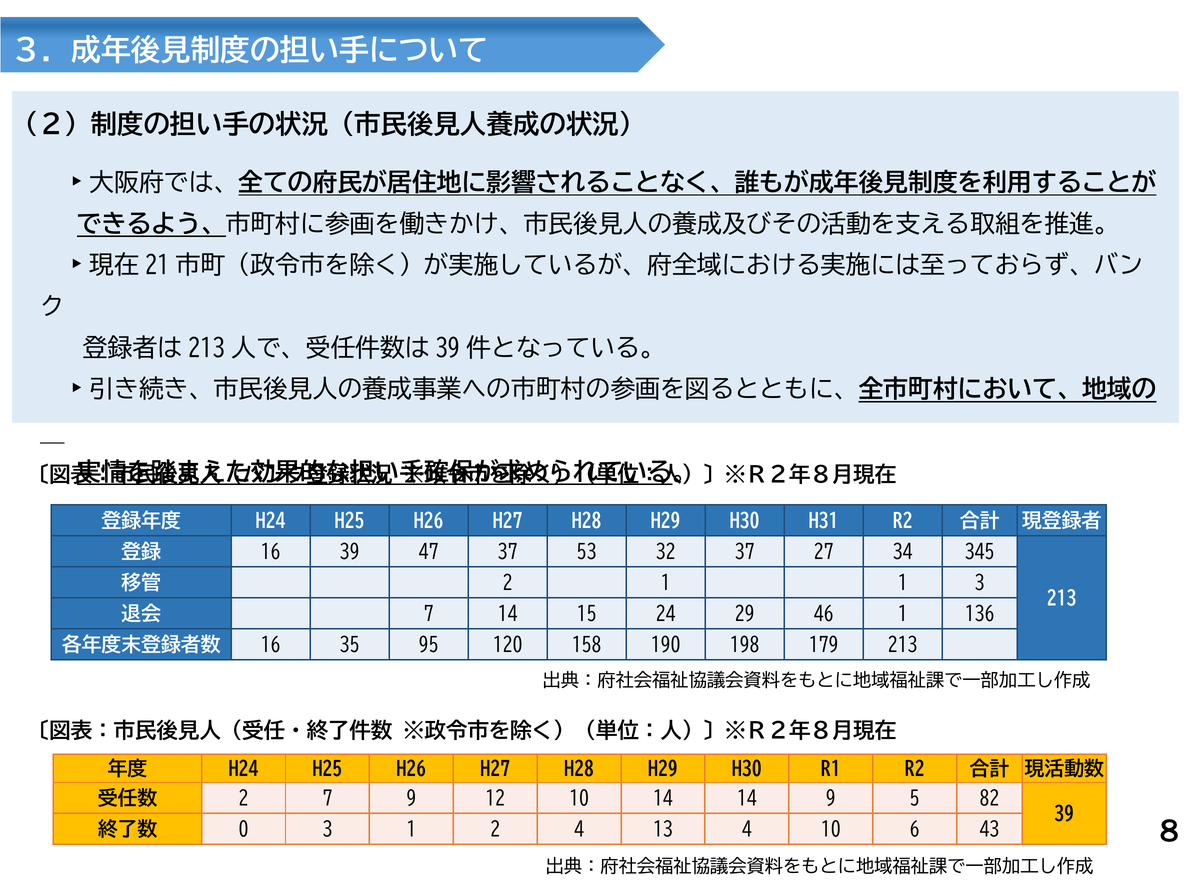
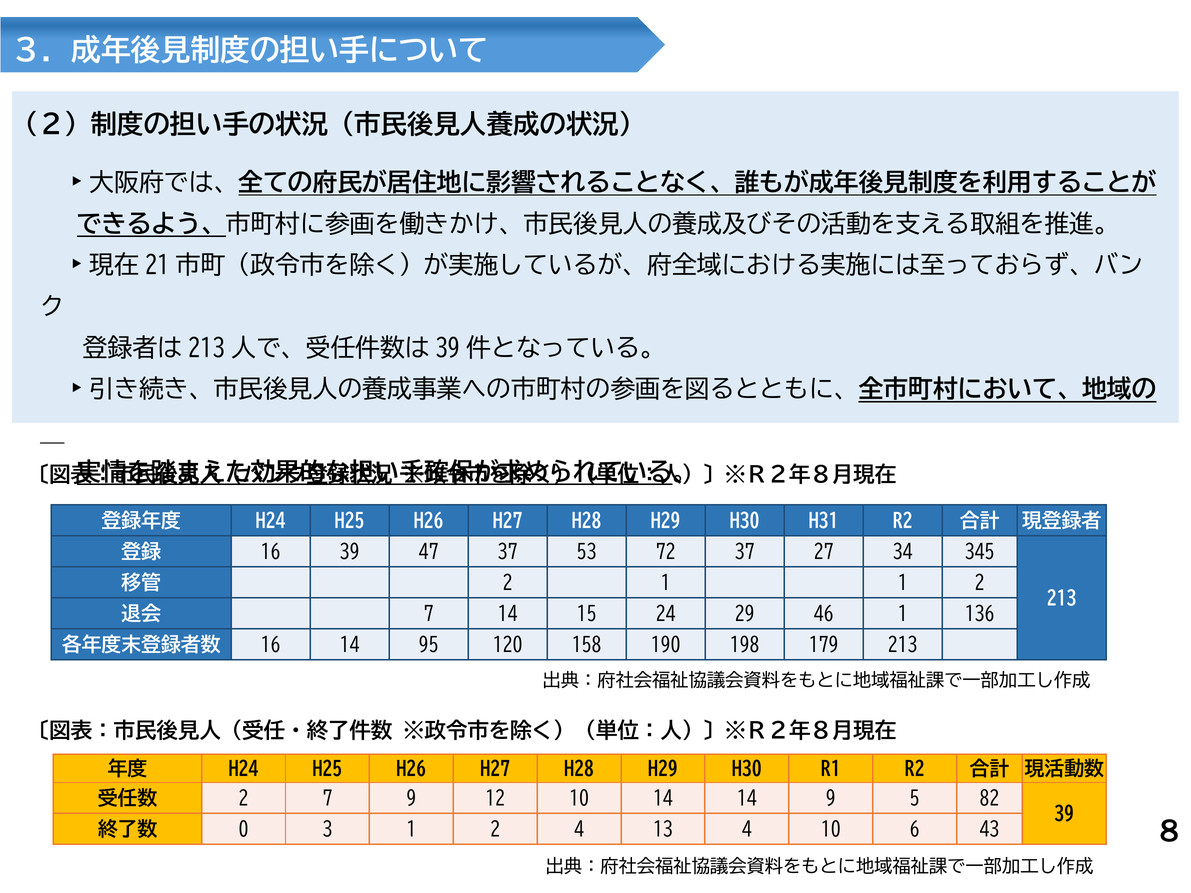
32: 32 -> 72 (666, 552)
1 1 3: 3 -> 2 (980, 583)
16 35: 35 -> 14 (350, 645)
